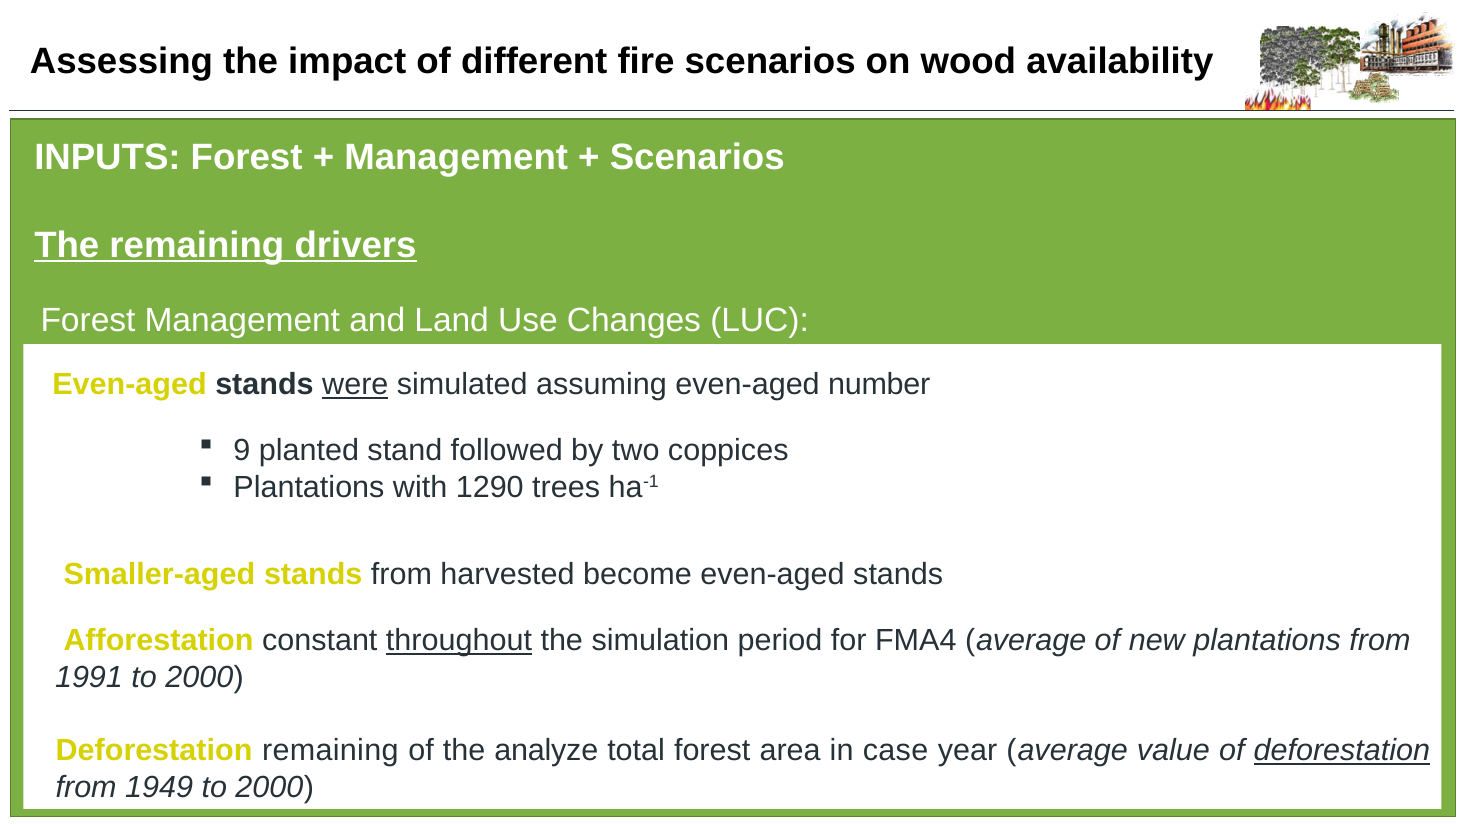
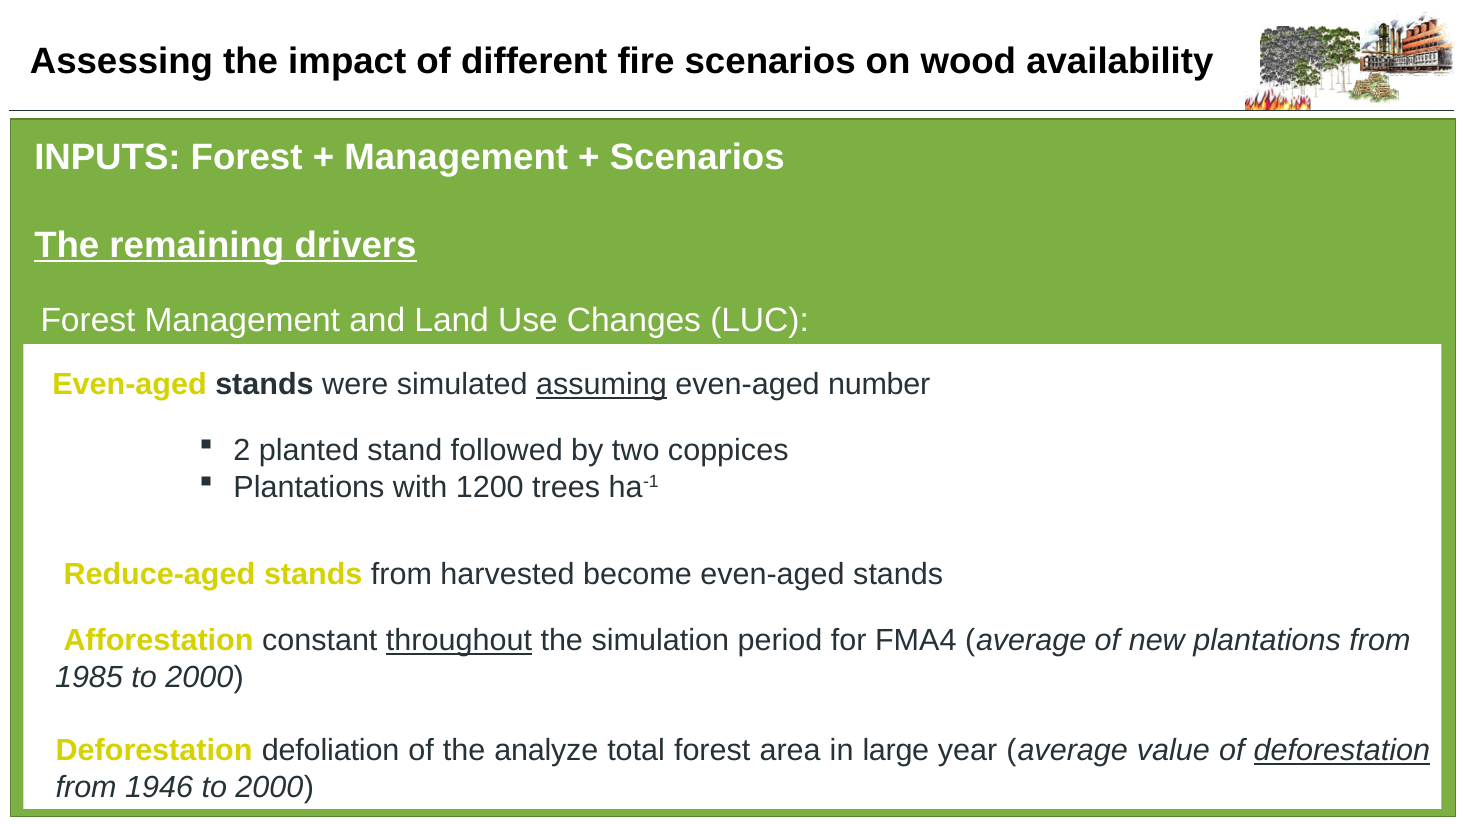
were underline: present -> none (355, 385)
assuming underline: none -> present (602, 385)
9: 9 -> 2 (242, 450)
1290: 1290 -> 1200 (490, 487)
Smaller-aged: Smaller-aged -> Reduce-aged (159, 575)
1991: 1991 -> 1985 (89, 677)
Deforestation remaining: remaining -> defoliation (331, 751)
case: case -> large (896, 751)
1949: 1949 -> 1946 (159, 787)
